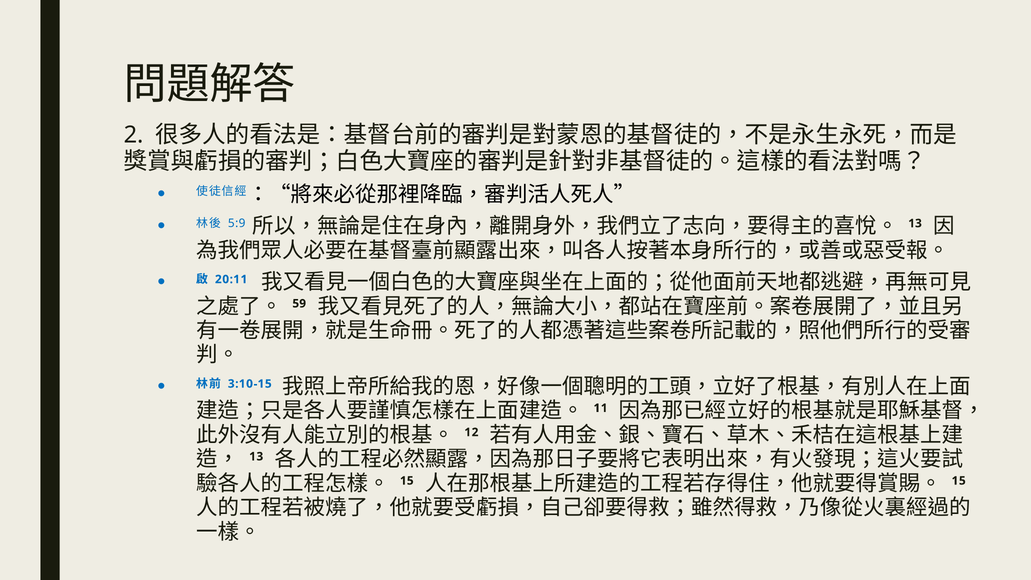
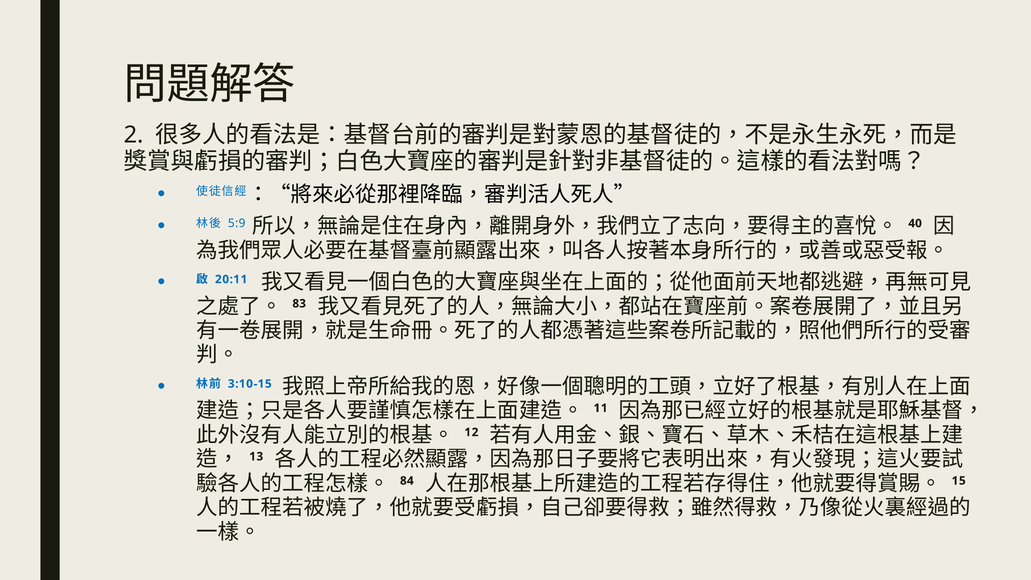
13: 13 -> 40 (915, 223)
59: 59 -> 83 (299, 304)
15: 15 -> 84 (407, 481)
